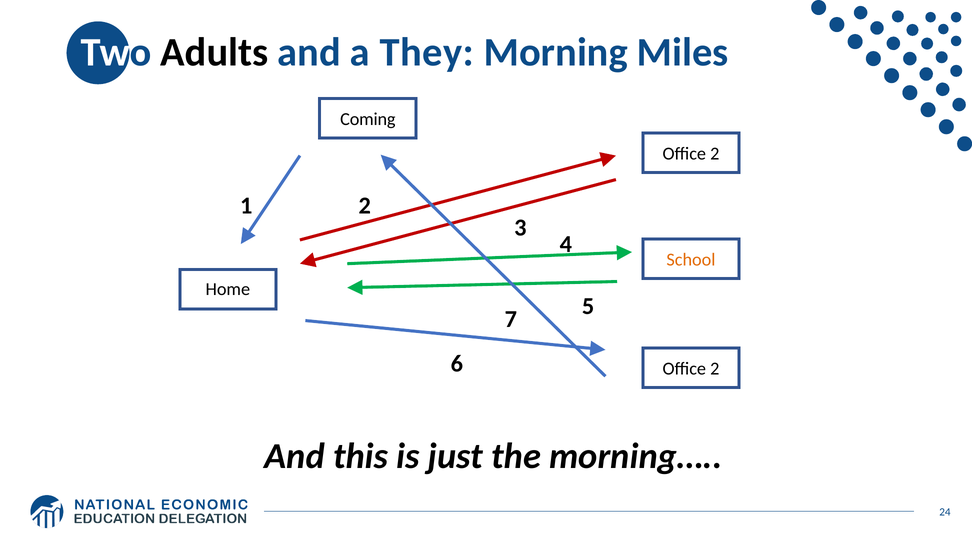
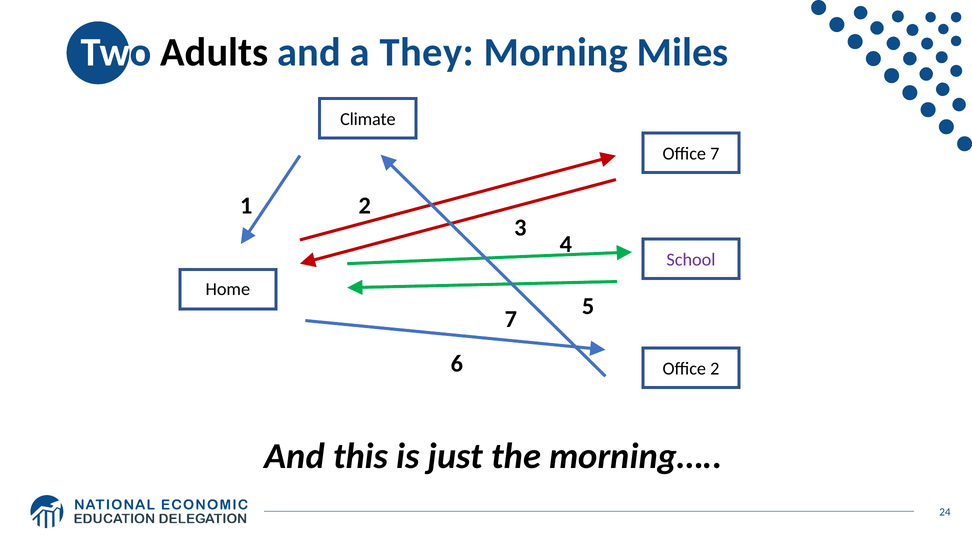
Coming: Coming -> Climate (368, 119)
2: 2 -> 7 (715, 154)
School colour: orange -> purple (691, 260)
